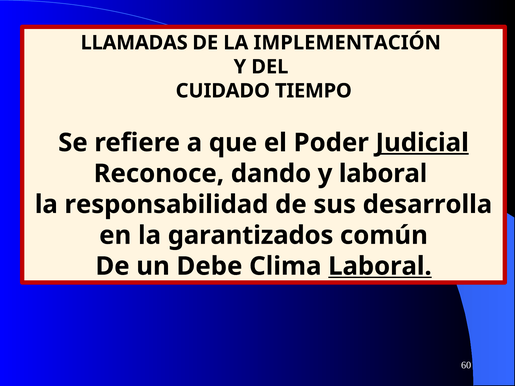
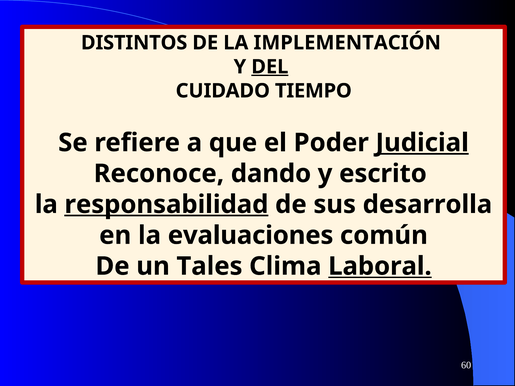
LLAMADAS: LLAMADAS -> DISTINTOS (134, 43)
DEL underline: none -> present (270, 67)
y laboral: laboral -> escrito (383, 174)
responsabilidad underline: none -> present (166, 205)
garantizados: garantizados -> evaluaciones (251, 235)
Debe: Debe -> Tales (209, 266)
